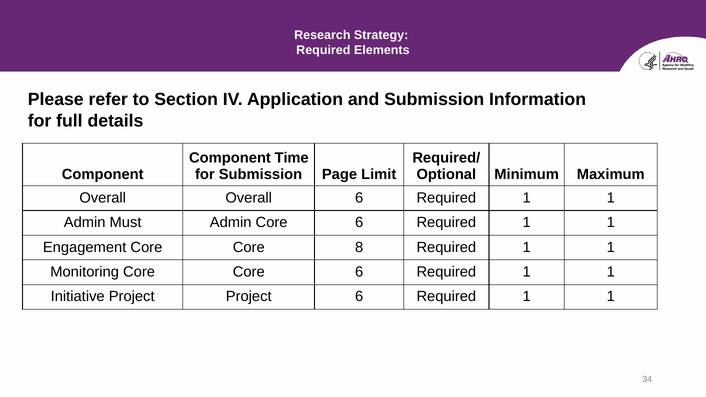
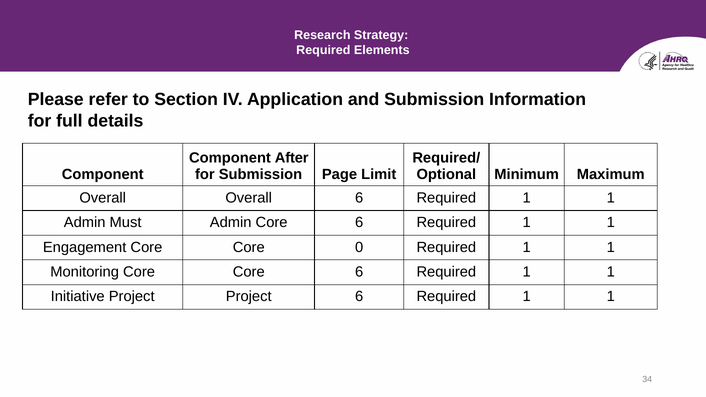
Time: Time -> After (292, 158)
8: 8 -> 0 (359, 247)
